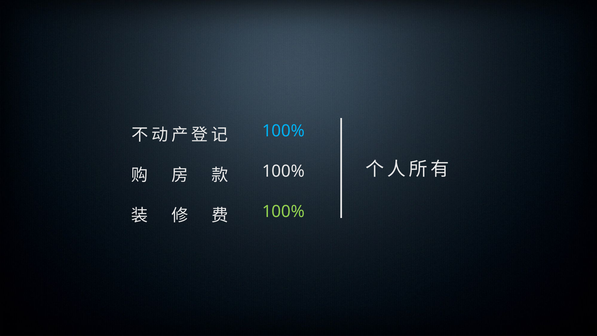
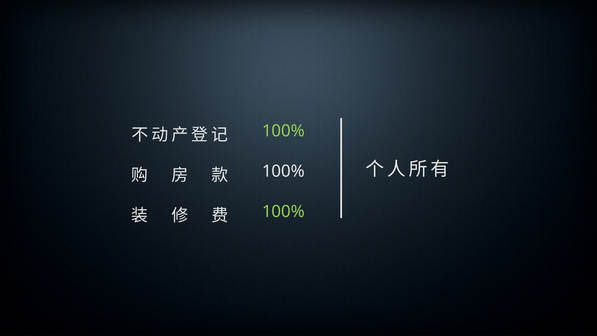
100% colour: light blue -> light green (283, 131)
